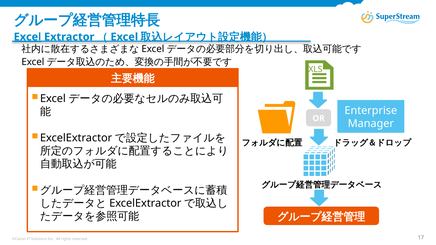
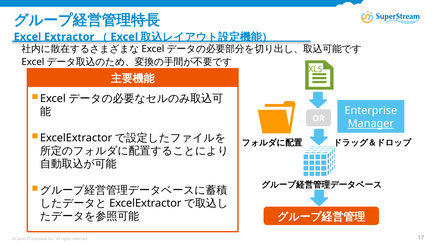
Manager underline: none -> present (371, 124)
